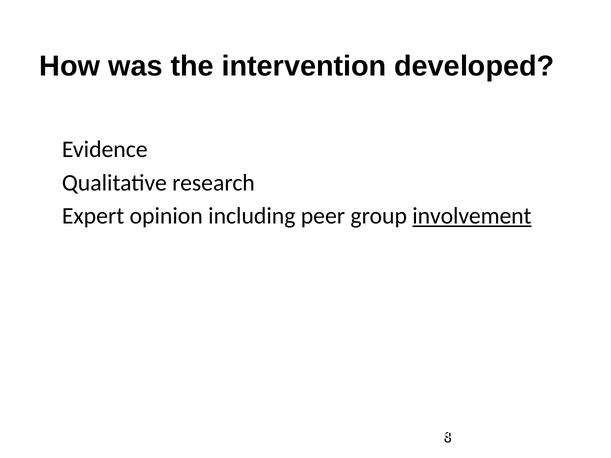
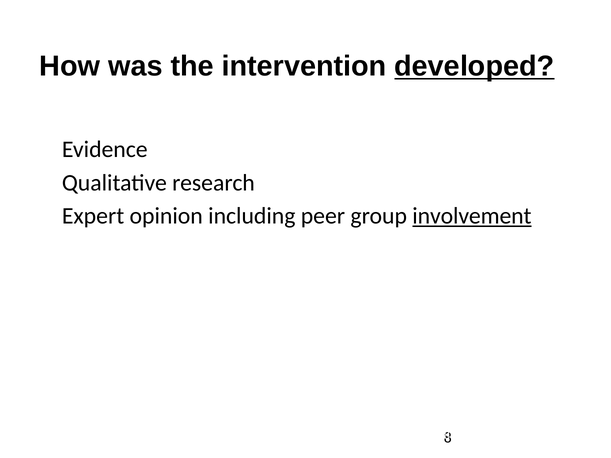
developed underline: none -> present (474, 66)
